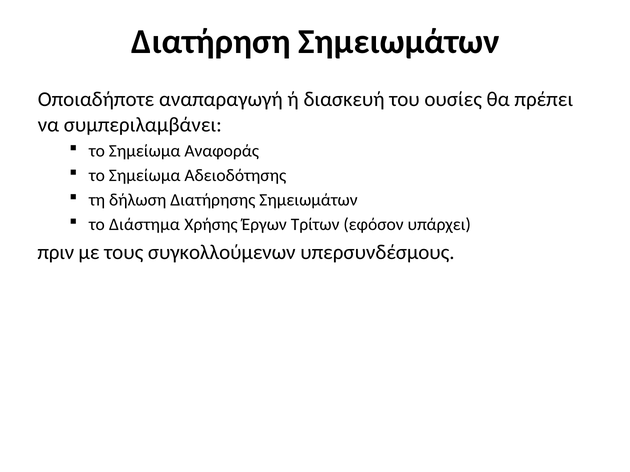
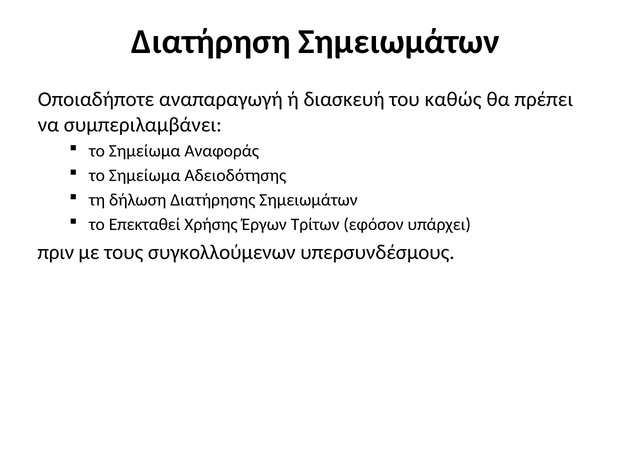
ουσίες: ουσίες -> καθώς (453, 100)
Διάστημα: Διάστημα -> Επεκταθεί (145, 225)
